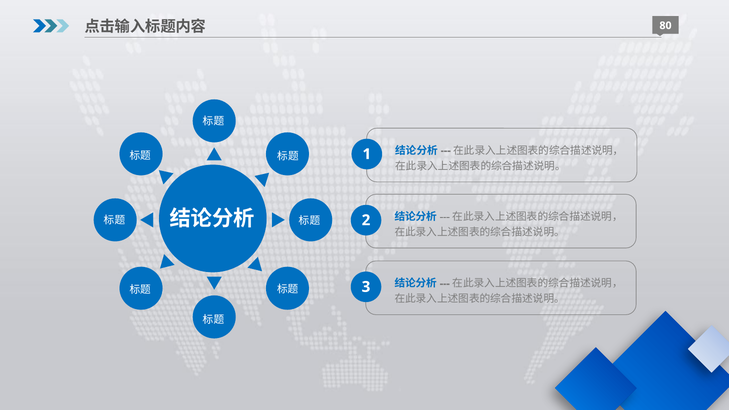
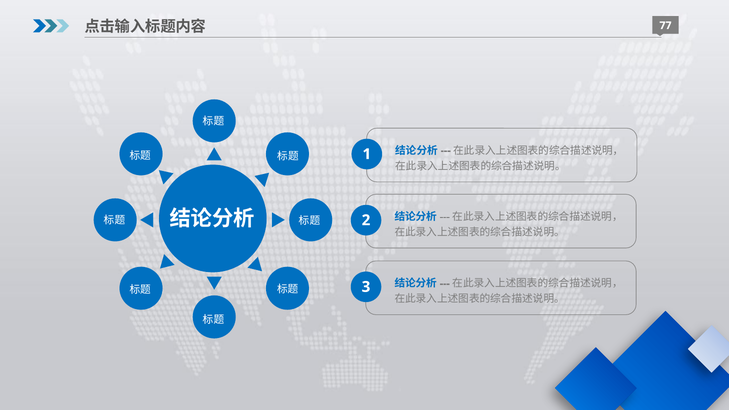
80: 80 -> 77 (666, 26)
